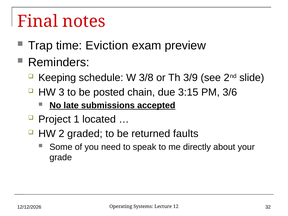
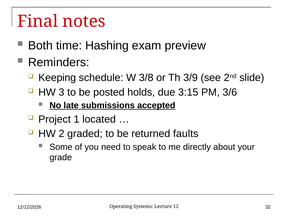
Trap: Trap -> Both (40, 45)
Eviction: Eviction -> Hashing (107, 45)
chain: chain -> holds (141, 92)
